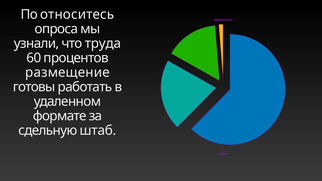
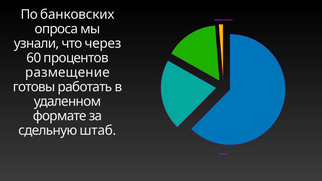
относитесь: относитесь -> банковских (77, 15)
труда: труда -> через (103, 44)
